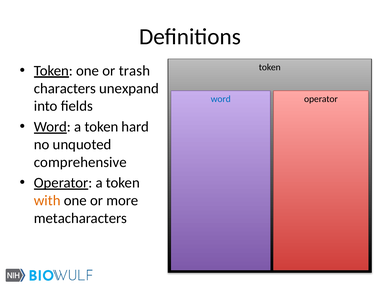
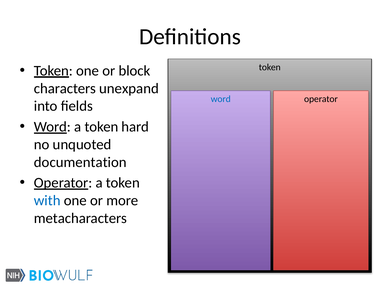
trash: trash -> block (135, 71)
comprehensive: comprehensive -> documentation (80, 162)
with colour: orange -> blue (47, 201)
